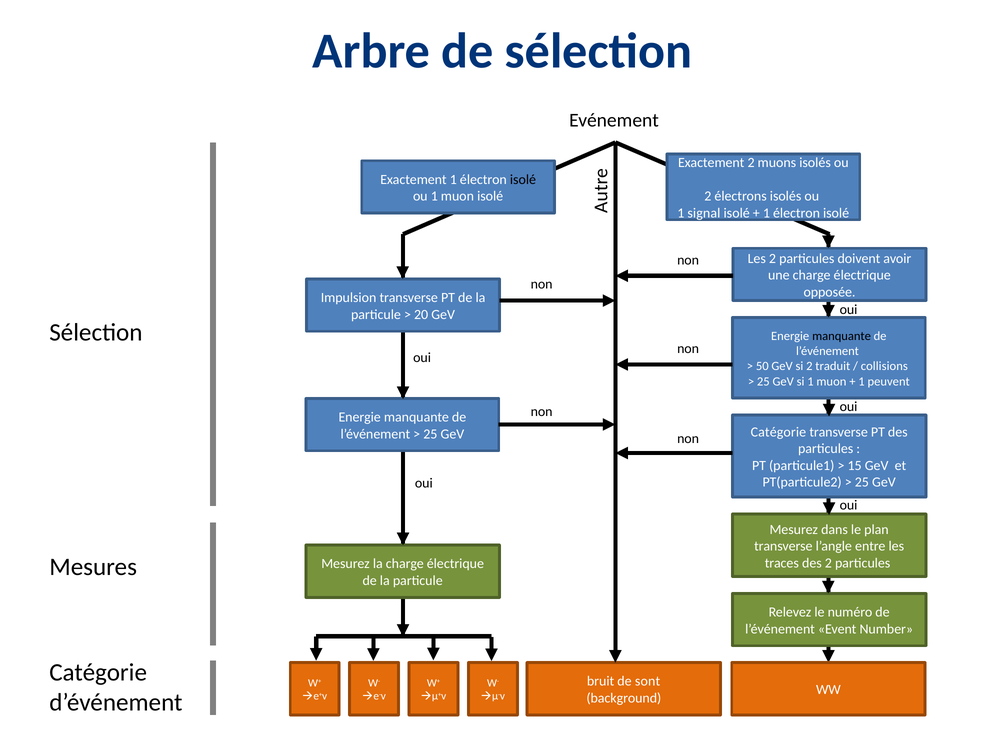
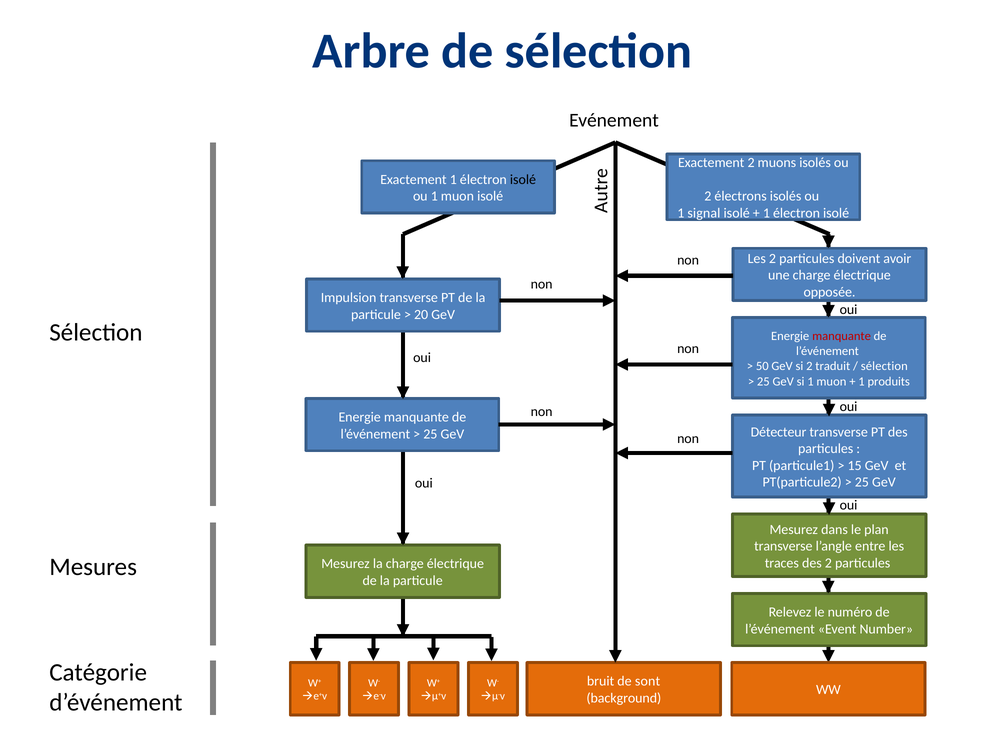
manquante colour: black -> red (842, 336)
collisions: collisions -> sélection (884, 366)
peuvent: peuvent -> produits (889, 381)
Catégorie: Catégorie -> Détecteur (779, 432)
